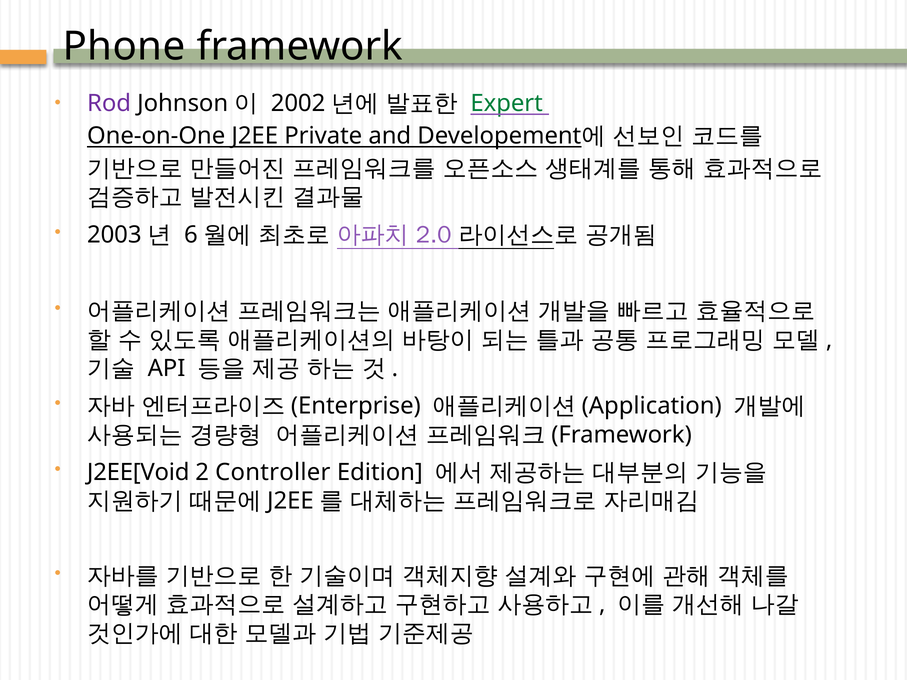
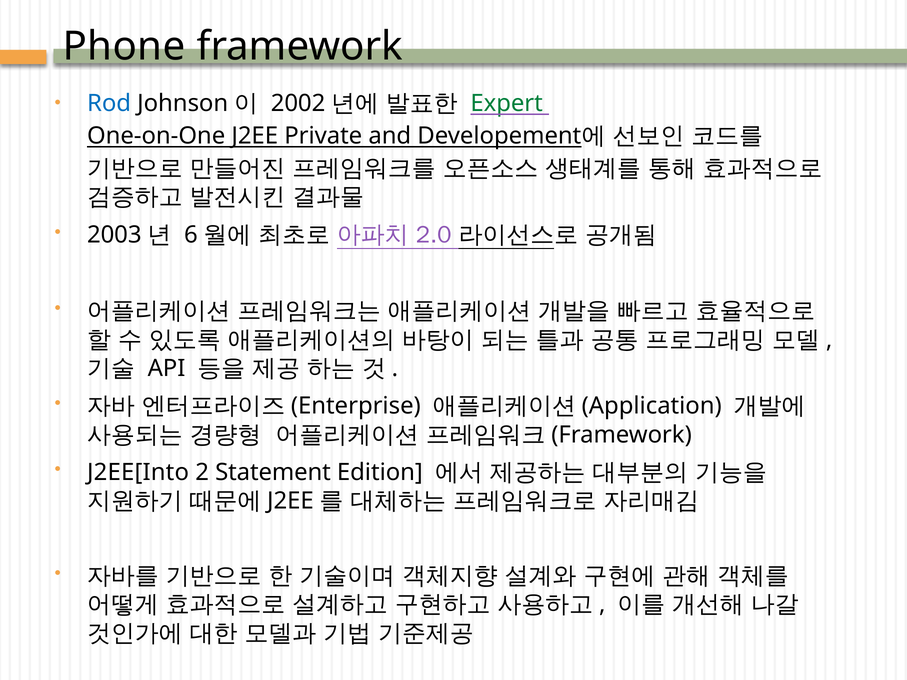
Rod colour: purple -> blue (109, 103)
J2EE[Void: J2EE[Void -> J2EE[Into (138, 472)
Controller: Controller -> Statement (273, 472)
